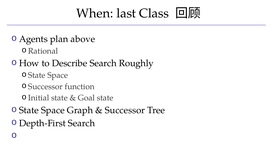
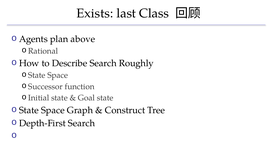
When: When -> Exists (95, 13)
Successor: Successor -> Construct (125, 110)
